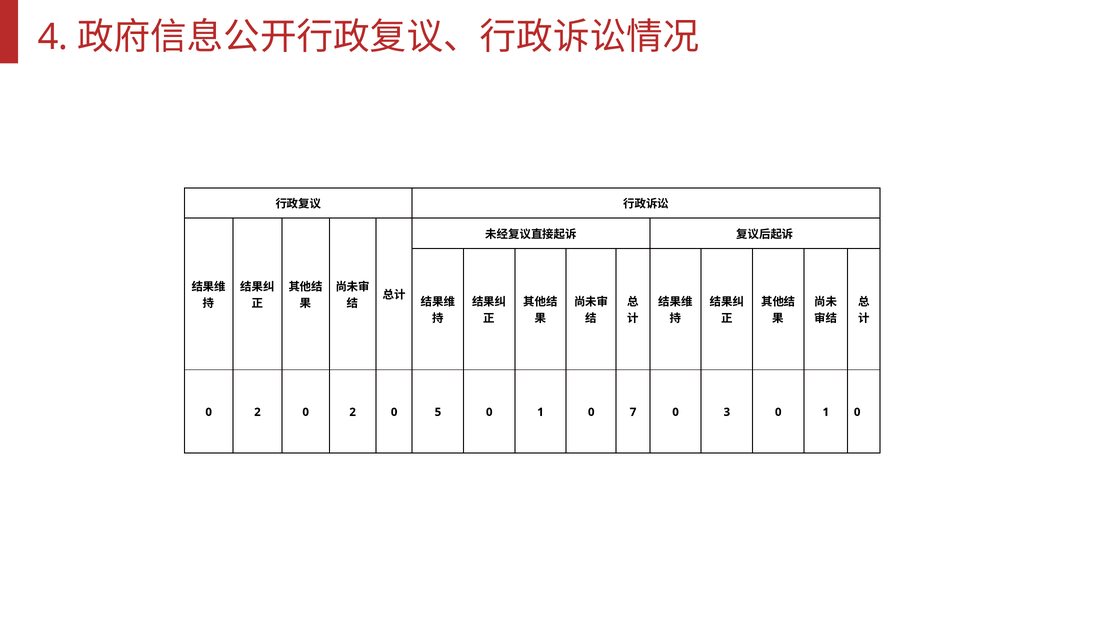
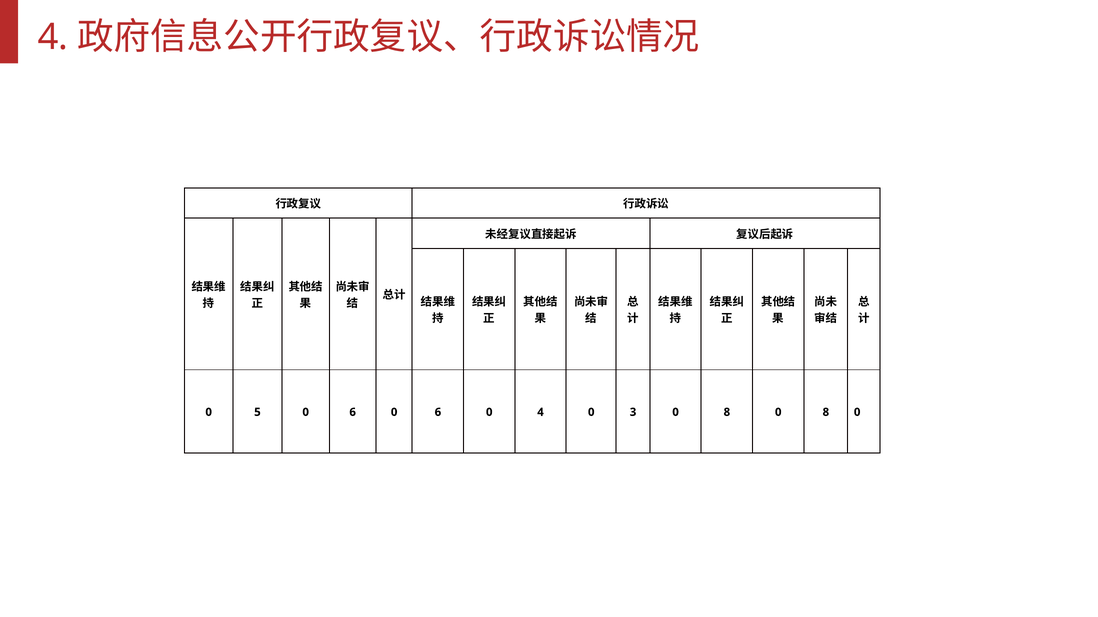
2: 2 -> 5 (257, 413)
2: 2 -> 6 (353, 413)
5: 5 -> 6 (438, 413)
1: 1 -> 4 (540, 413)
7: 7 -> 3 (633, 413)
3: 3 -> 8 (727, 413)
1: 1 -> 8 (826, 413)
